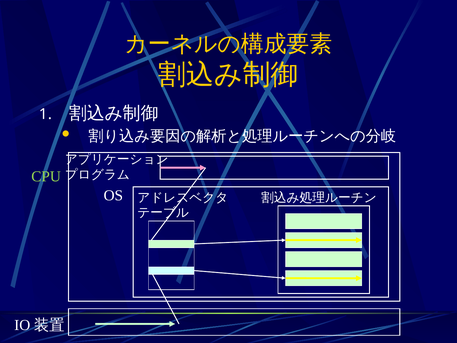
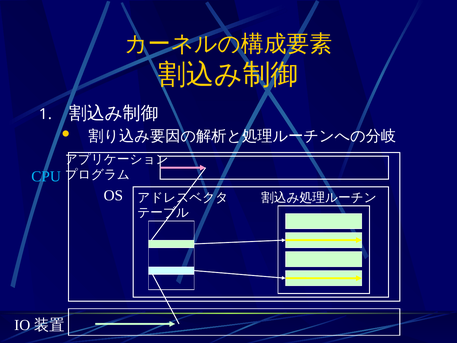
CPU colour: light green -> light blue (46, 176)
